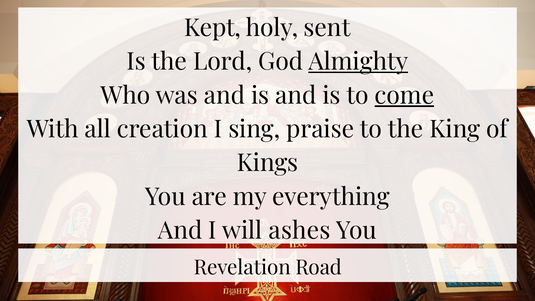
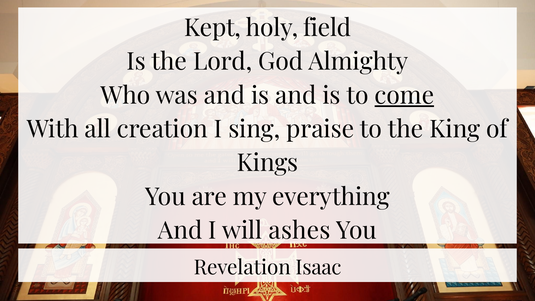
sent: sent -> field (327, 28)
Almighty underline: present -> none (358, 62)
Road: Road -> Isaac (319, 268)
